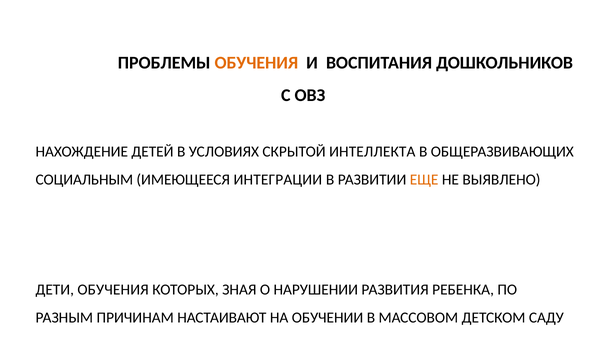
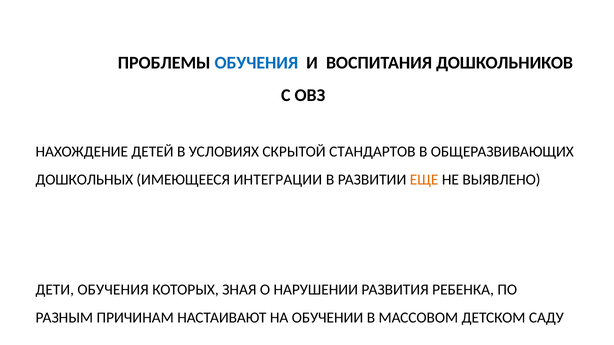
ОБУЧЕНИЯ colour: orange -> blue (256, 63)
ИНТЕЛЛЕКТА: ИНТЕЛЛЕКТА -> СТАНДАРТОВ (372, 152)
СОЦИАЛЬНЫМ: СОЦИАЛЬНЫМ -> ДОШКОЛЬНЫХ (84, 180)
